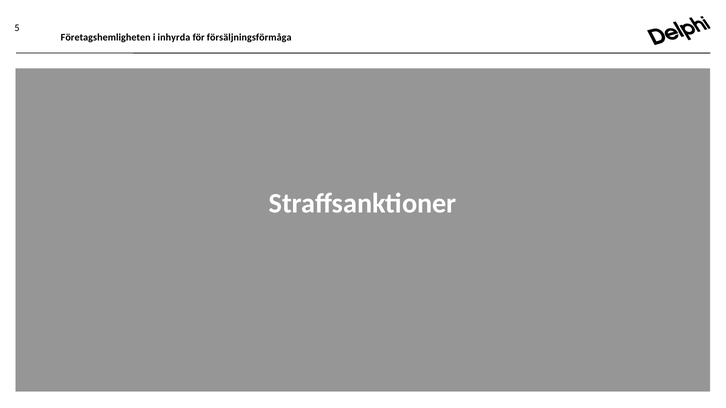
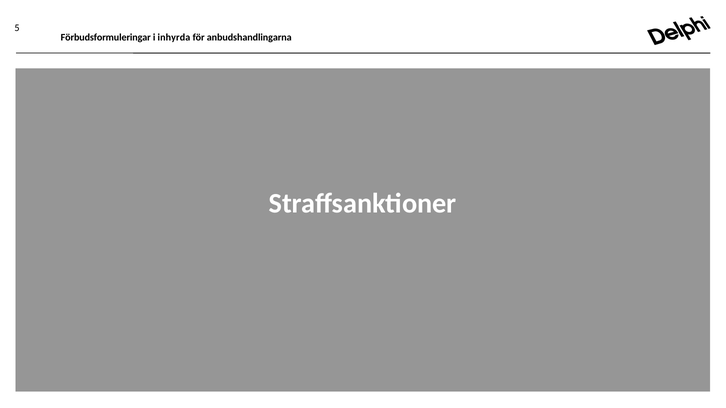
Företagshemligheten: Företagshemligheten -> Förbudsformuleringar (106, 38)
försäljningsförmåga: försäljningsförmåga -> anbudshandlingarna (249, 38)
